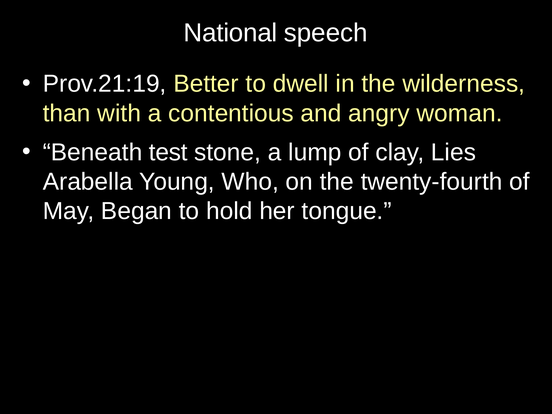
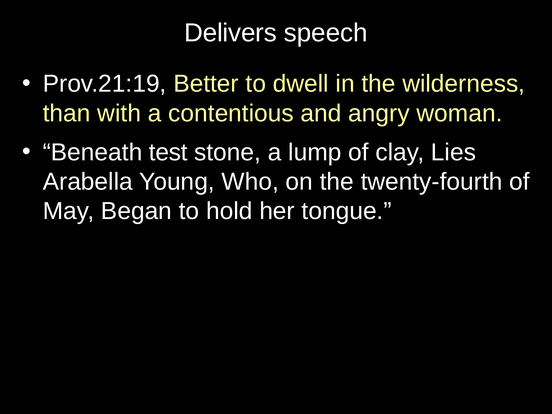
National: National -> Delivers (230, 33)
